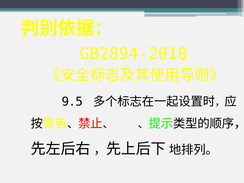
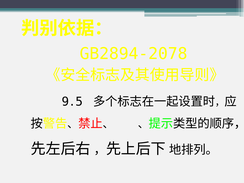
GB2894-2010: GB2894-2010 -> GB2894-2078 (134, 54)
